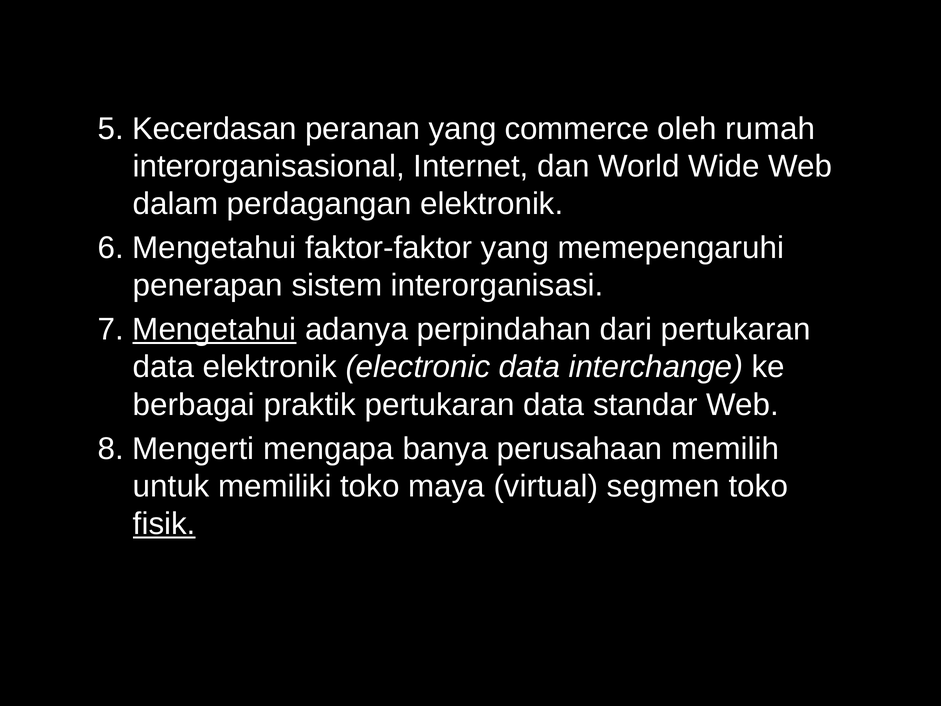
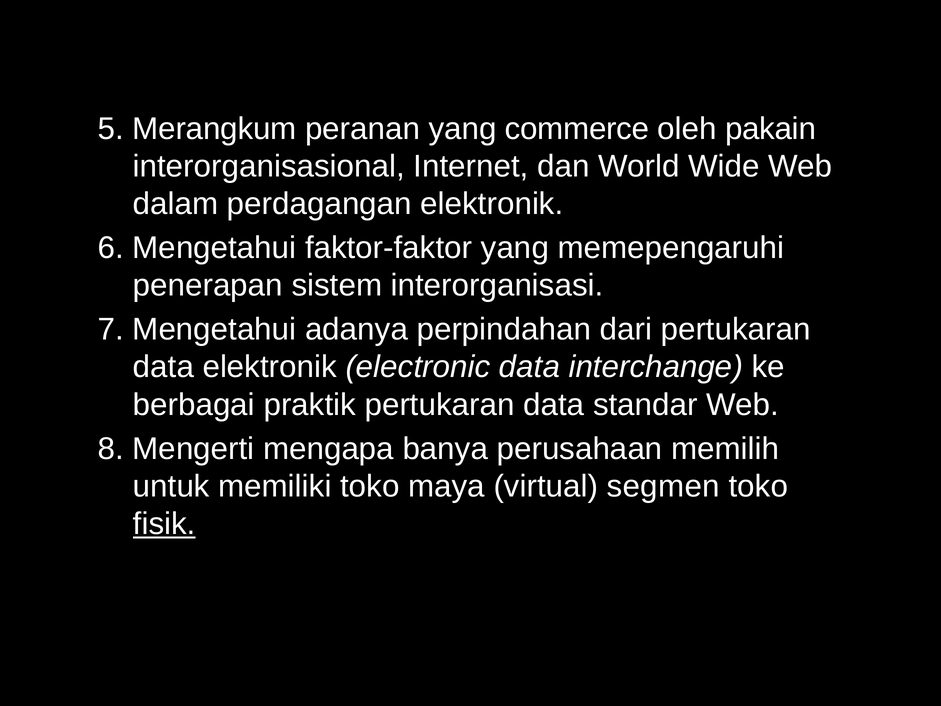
Kecerdasan: Kecerdasan -> Merangkum (214, 129)
rumah: rumah -> pakain (771, 129)
Mengetahui underline: present -> none (214, 329)
